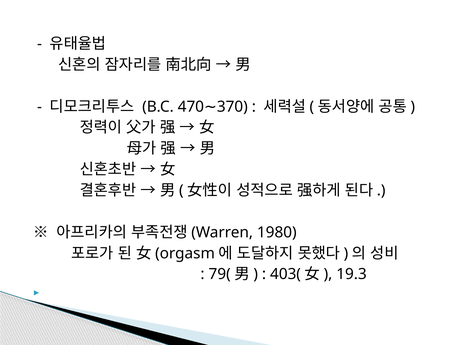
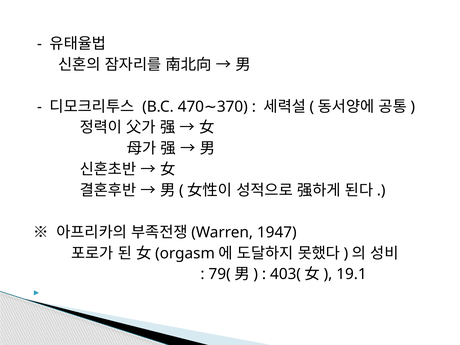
1980: 1980 -> 1947 (277, 232)
19.3: 19.3 -> 19.1 (352, 274)
